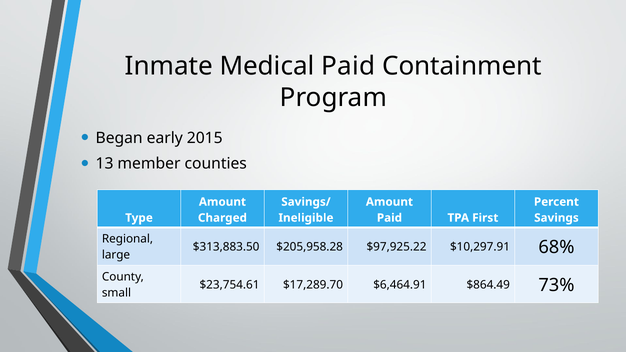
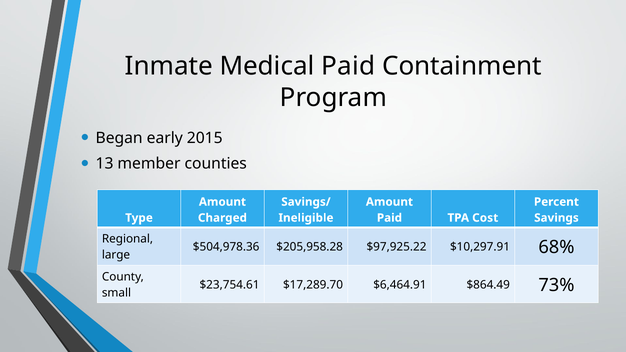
First: First -> Cost (485, 218)
$313,883.50: $313,883.50 -> $504,978.36 (226, 247)
